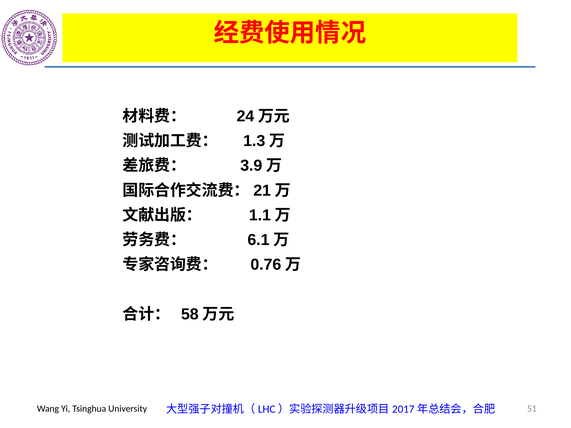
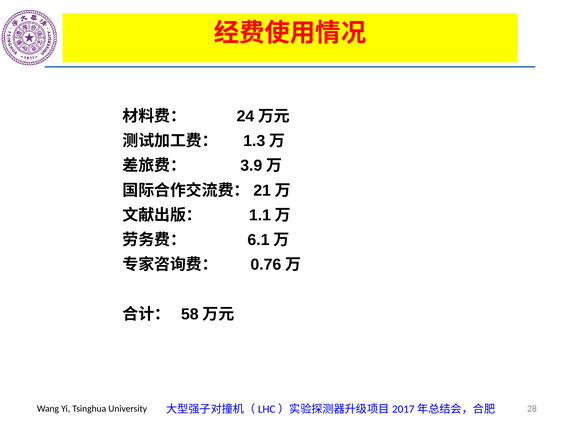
51: 51 -> 28 (532, 409)
